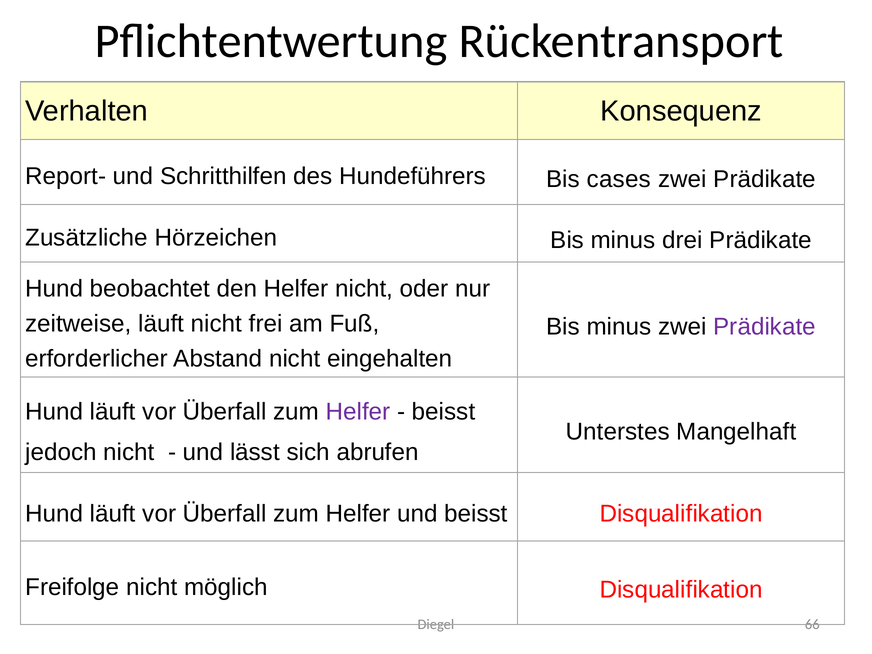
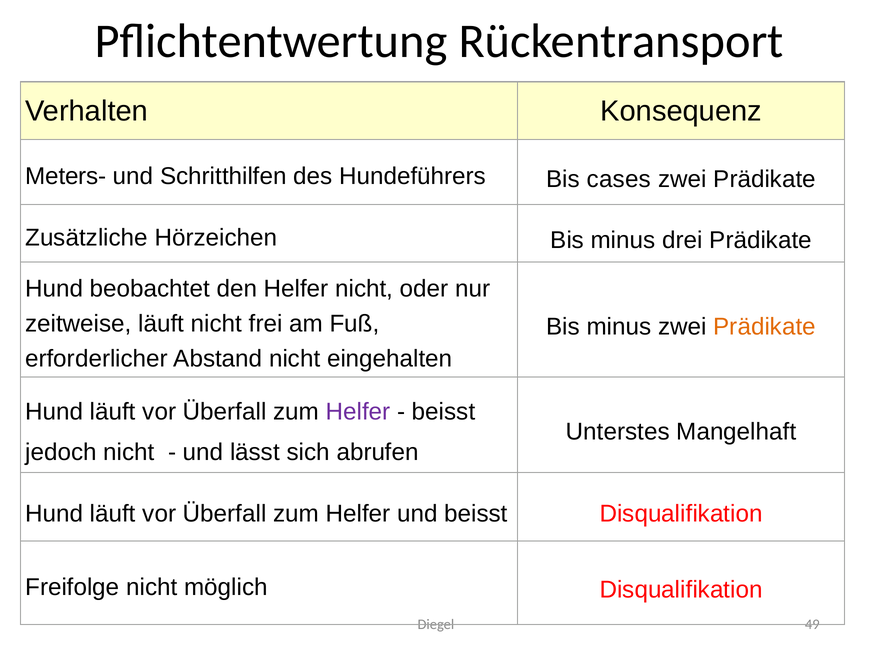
Report-: Report- -> Meters- (66, 176)
Prädikate colour: purple -> orange (765, 327)
66: 66 -> 49 (812, 624)
